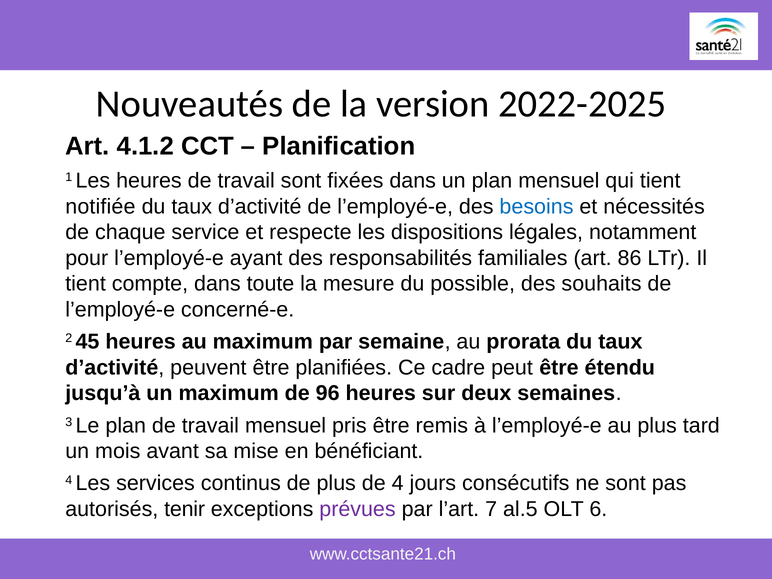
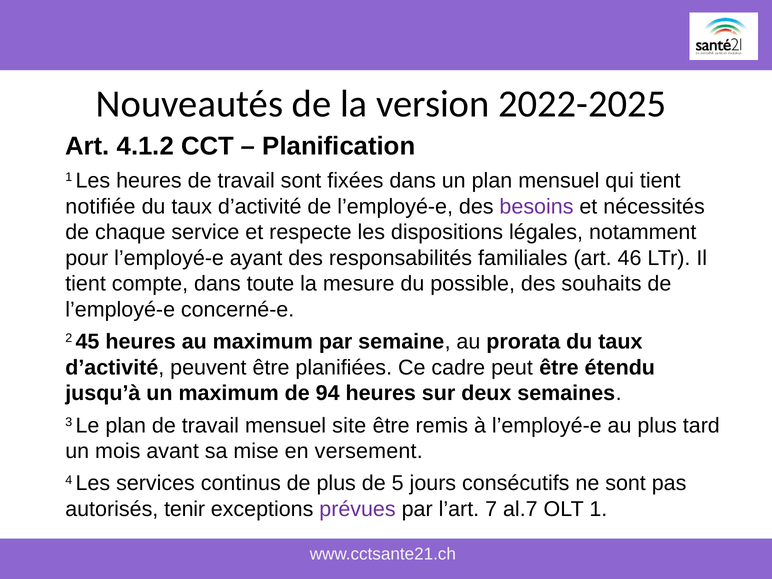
besoins colour: blue -> purple (537, 207)
86: 86 -> 46 (630, 258)
96: 96 -> 94 (328, 393)
pris: pris -> site (349, 425)
bénéficiant: bénéficiant -> versement (369, 451)
de 4: 4 -> 5 (398, 483)
al.5: al.5 -> al.7 (520, 509)
OLT 6: 6 -> 1 (598, 509)
